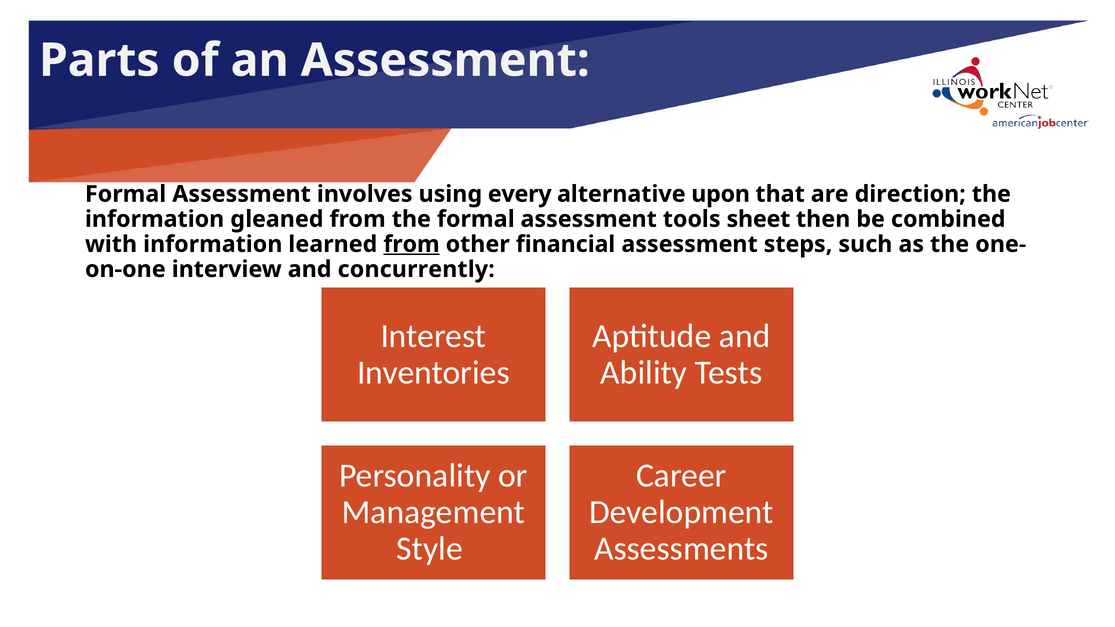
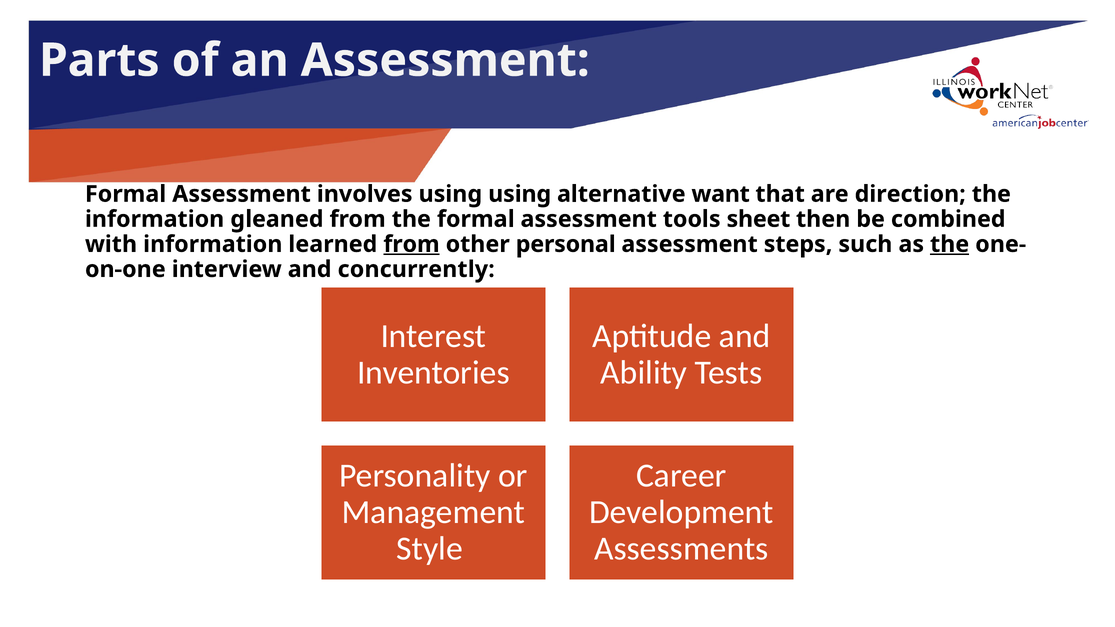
using every: every -> using (520, 194)
upon: upon -> want (721, 194)
financial: financial -> personal (566, 244)
the underline: none -> present (950, 244)
